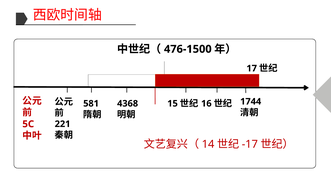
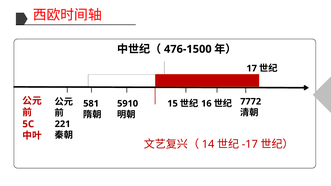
4368: 4368 -> 5910 (128, 104)
1744: 1744 -> 7772 (251, 102)
